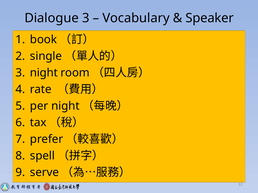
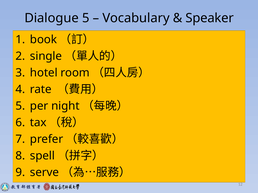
Dialogue 3: 3 -> 5 (86, 18)
night: night -> hotel (44, 73)
